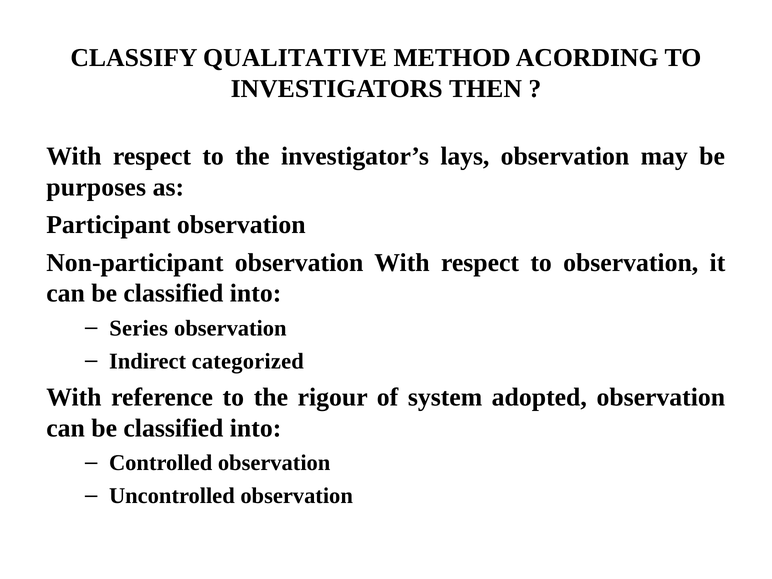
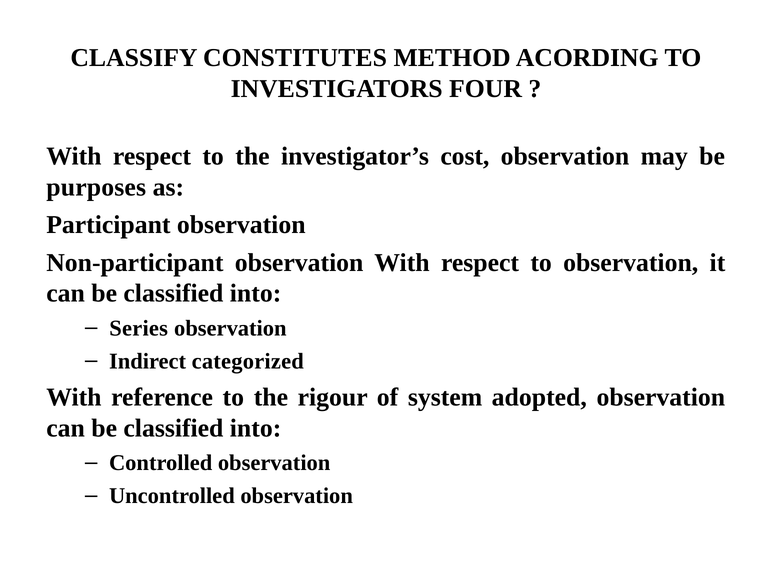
QUALITATIVE: QUALITATIVE -> CONSTITUTES (295, 58)
THEN: THEN -> FOUR (486, 89)
lays: lays -> cost (465, 156)
